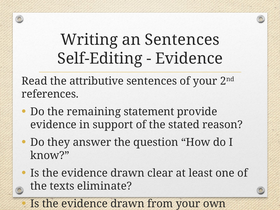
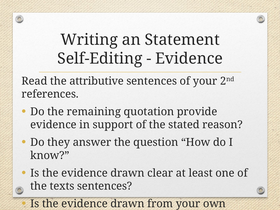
an Sentences: Sentences -> Statement (182, 40)
statement: statement -> quotation (149, 112)
texts eliminate: eliminate -> sentences (105, 186)
